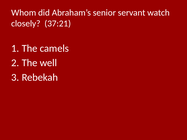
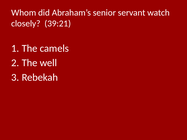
37:21: 37:21 -> 39:21 (58, 24)
